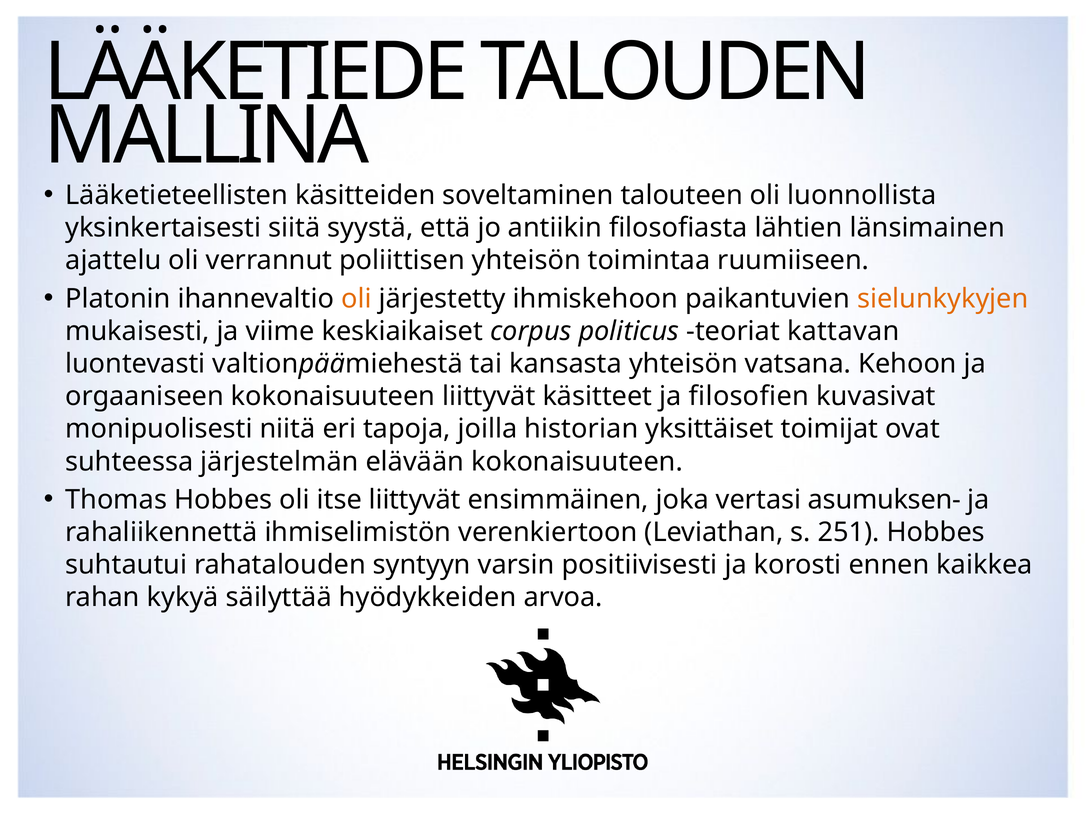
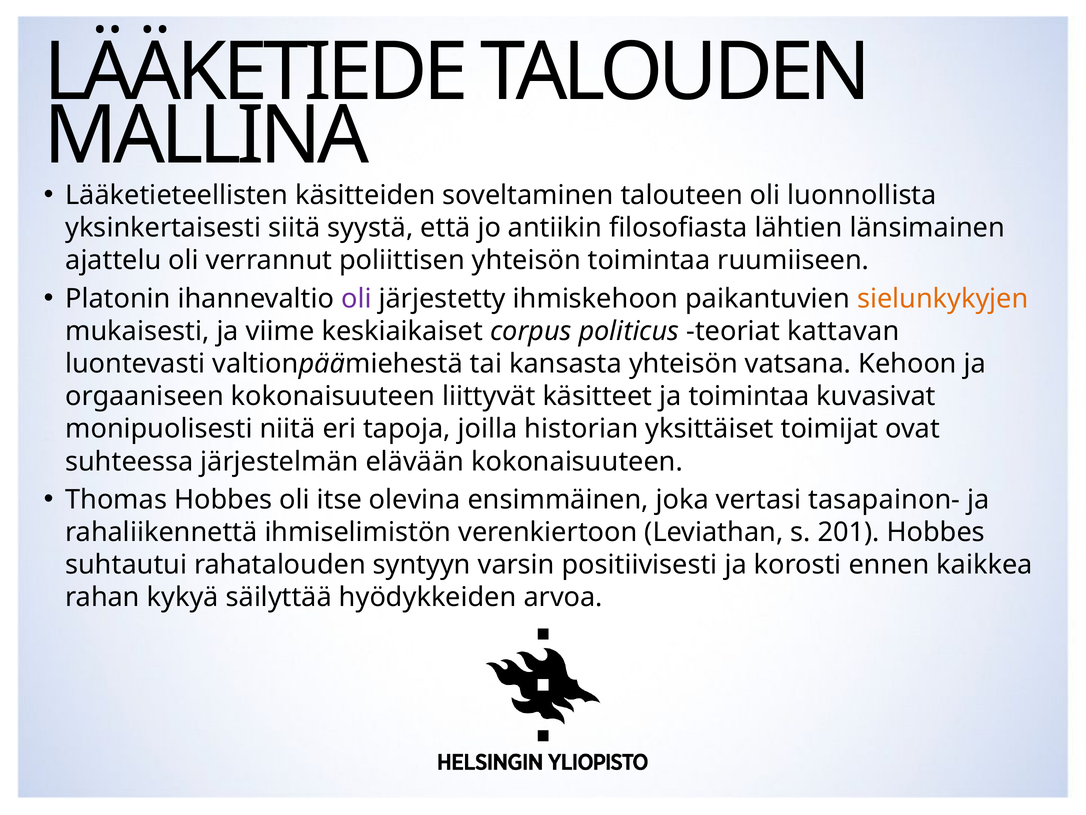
oli colour: orange -> purple (356, 298)
ja filosofien: filosofien -> toimintaa (749, 396)
itse liittyvät: liittyvät -> olevina (415, 499)
asumuksen-: asumuksen- -> tasapainon- (884, 499)
251: 251 -> 201 (849, 532)
